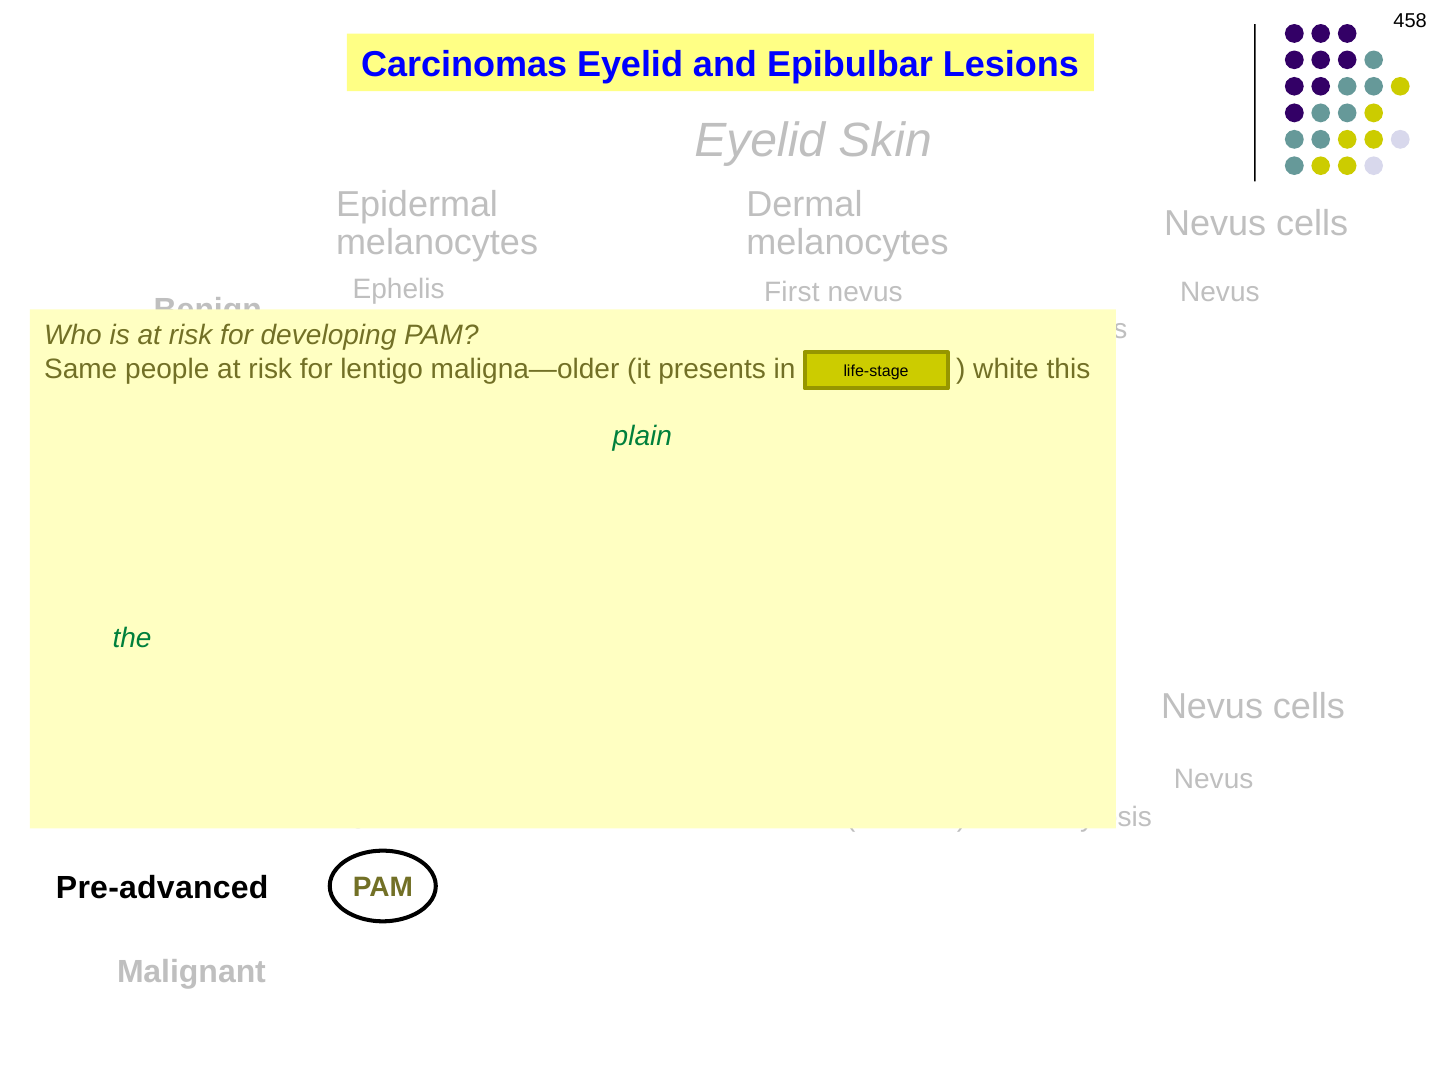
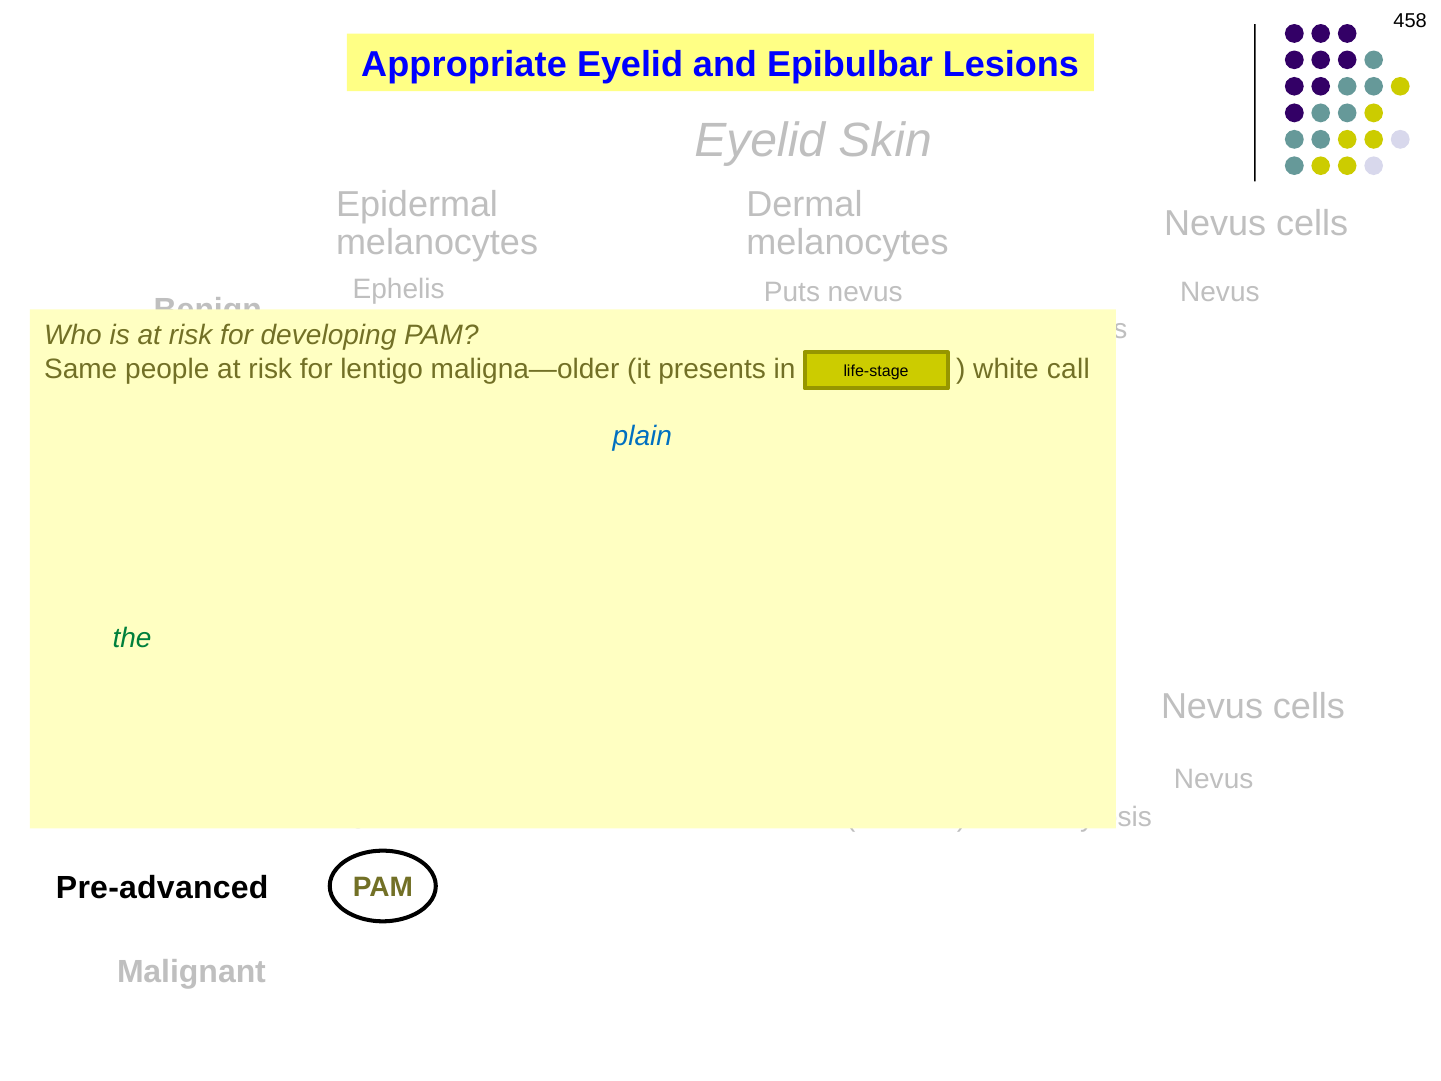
Carcinomas: Carcinomas -> Appropriate (464, 65)
First: First -> Puts (792, 292)
white this: this -> call (1068, 369)
plain colour: green -> blue (642, 436)
